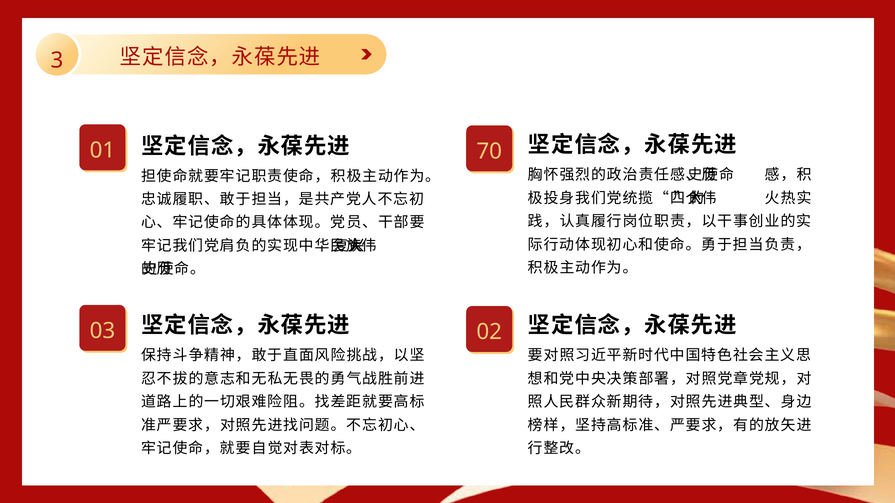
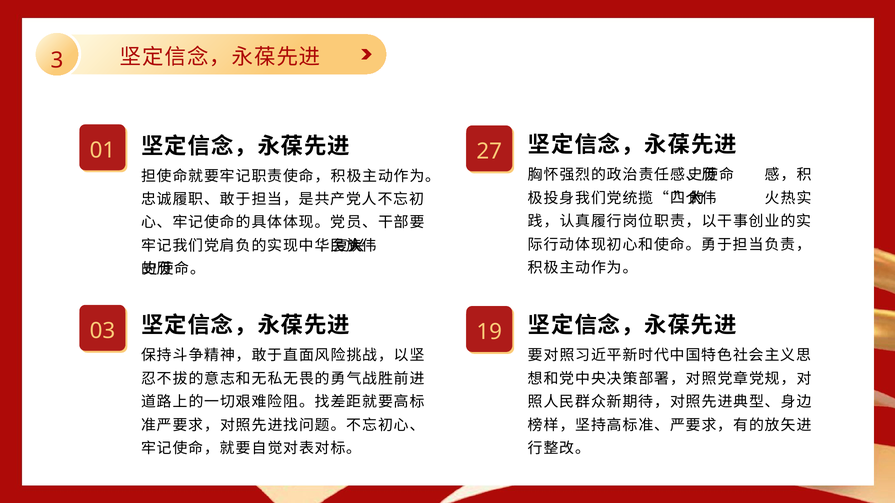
70: 70 -> 27 (489, 152)
02: 02 -> 19 (489, 332)
